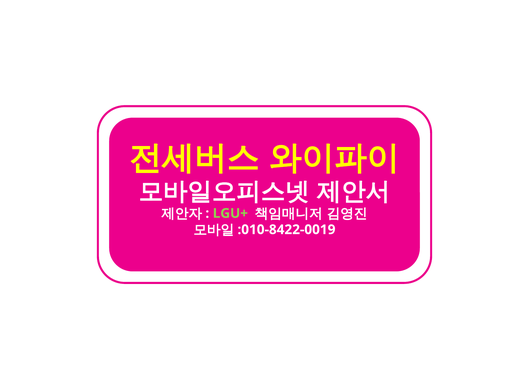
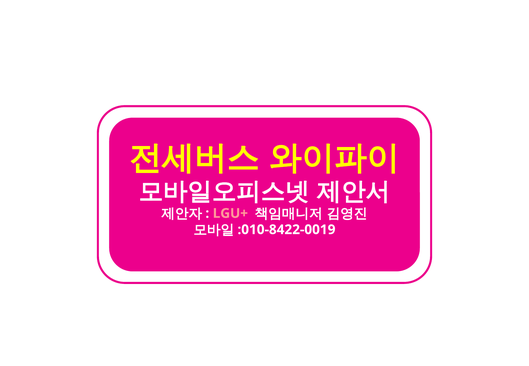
LGU+ colour: light green -> pink (230, 213)
